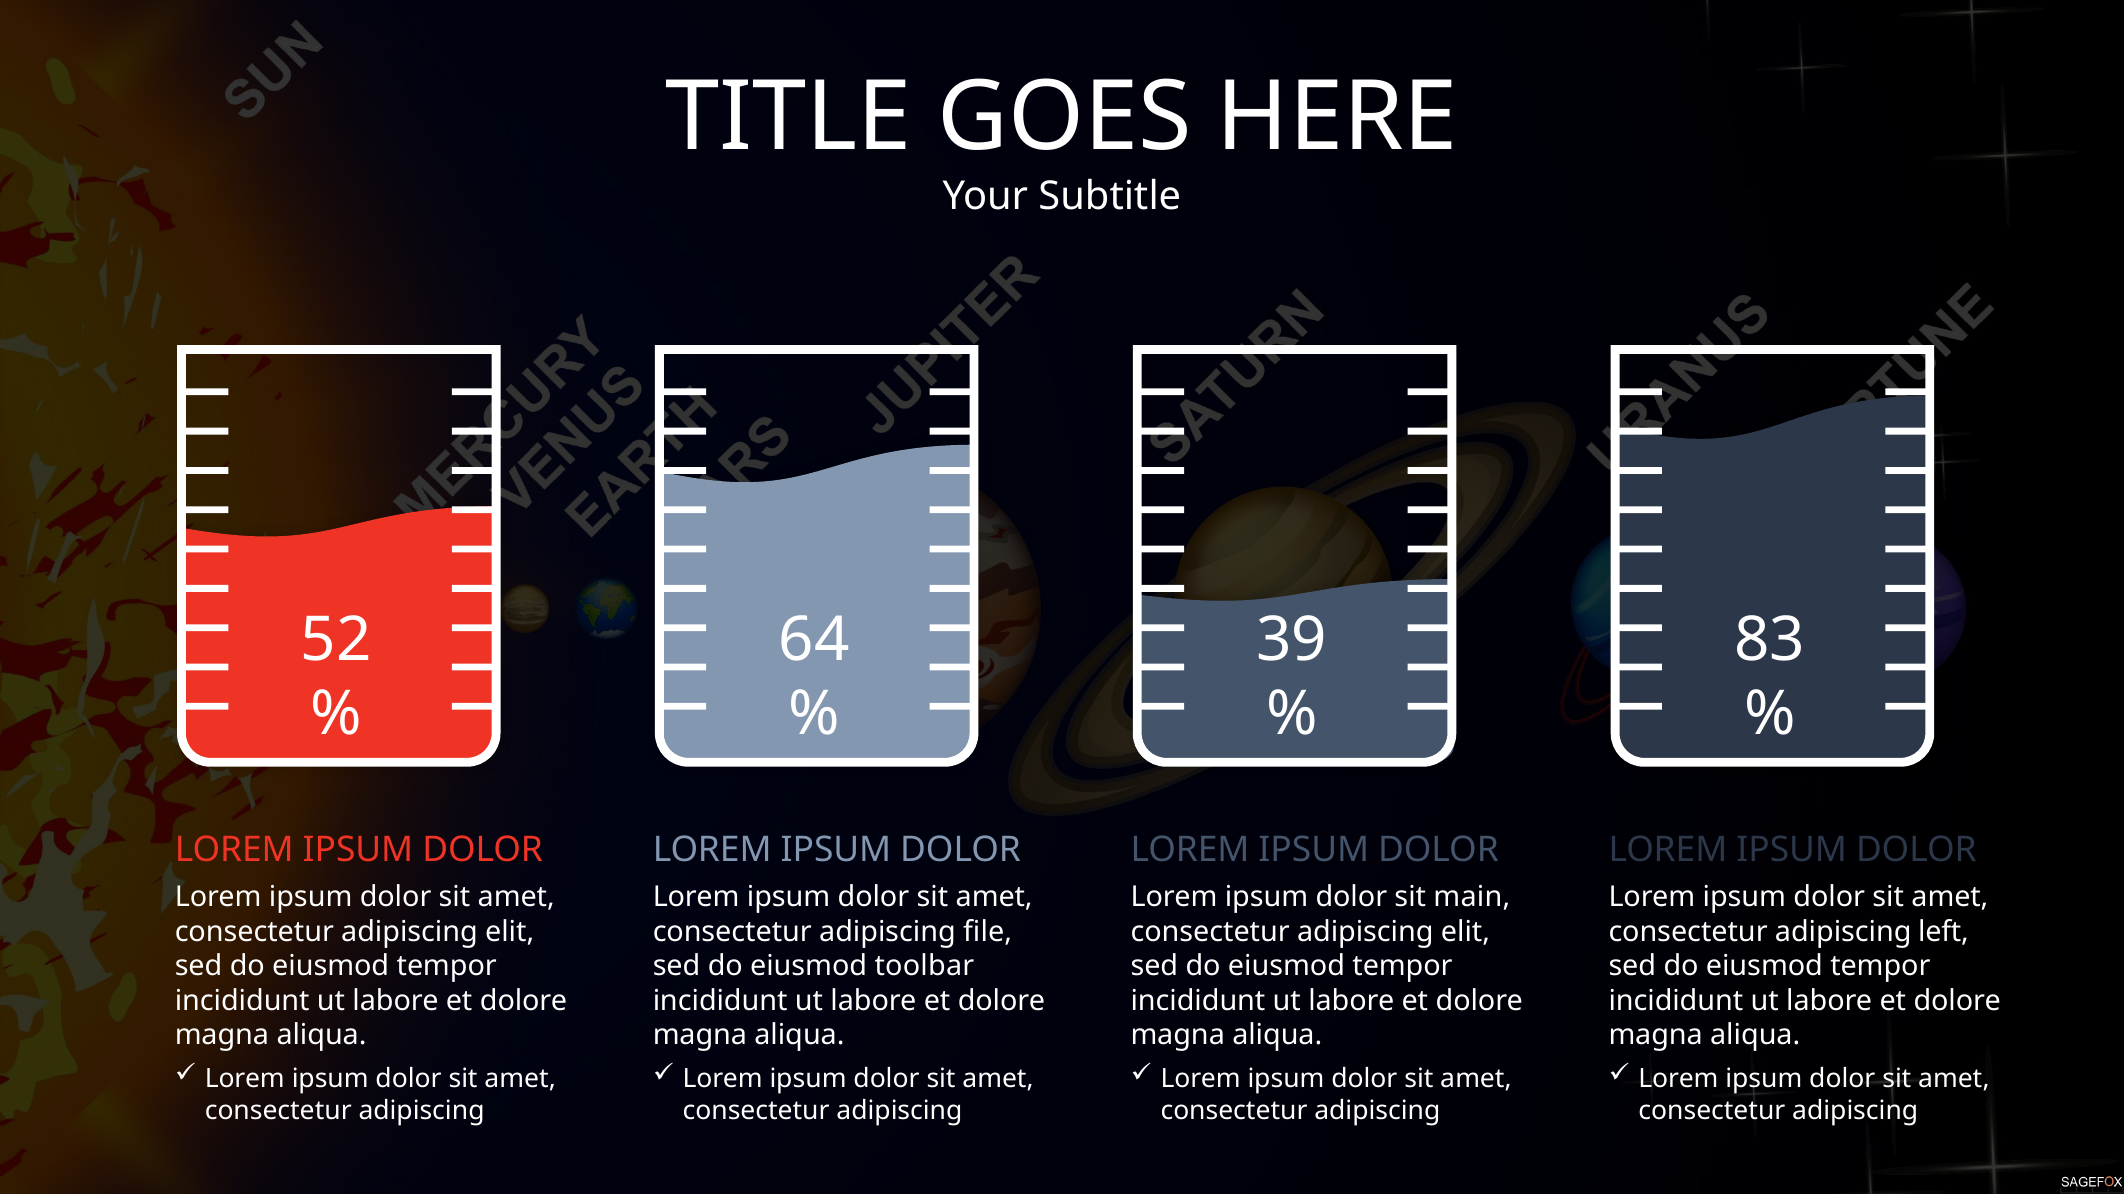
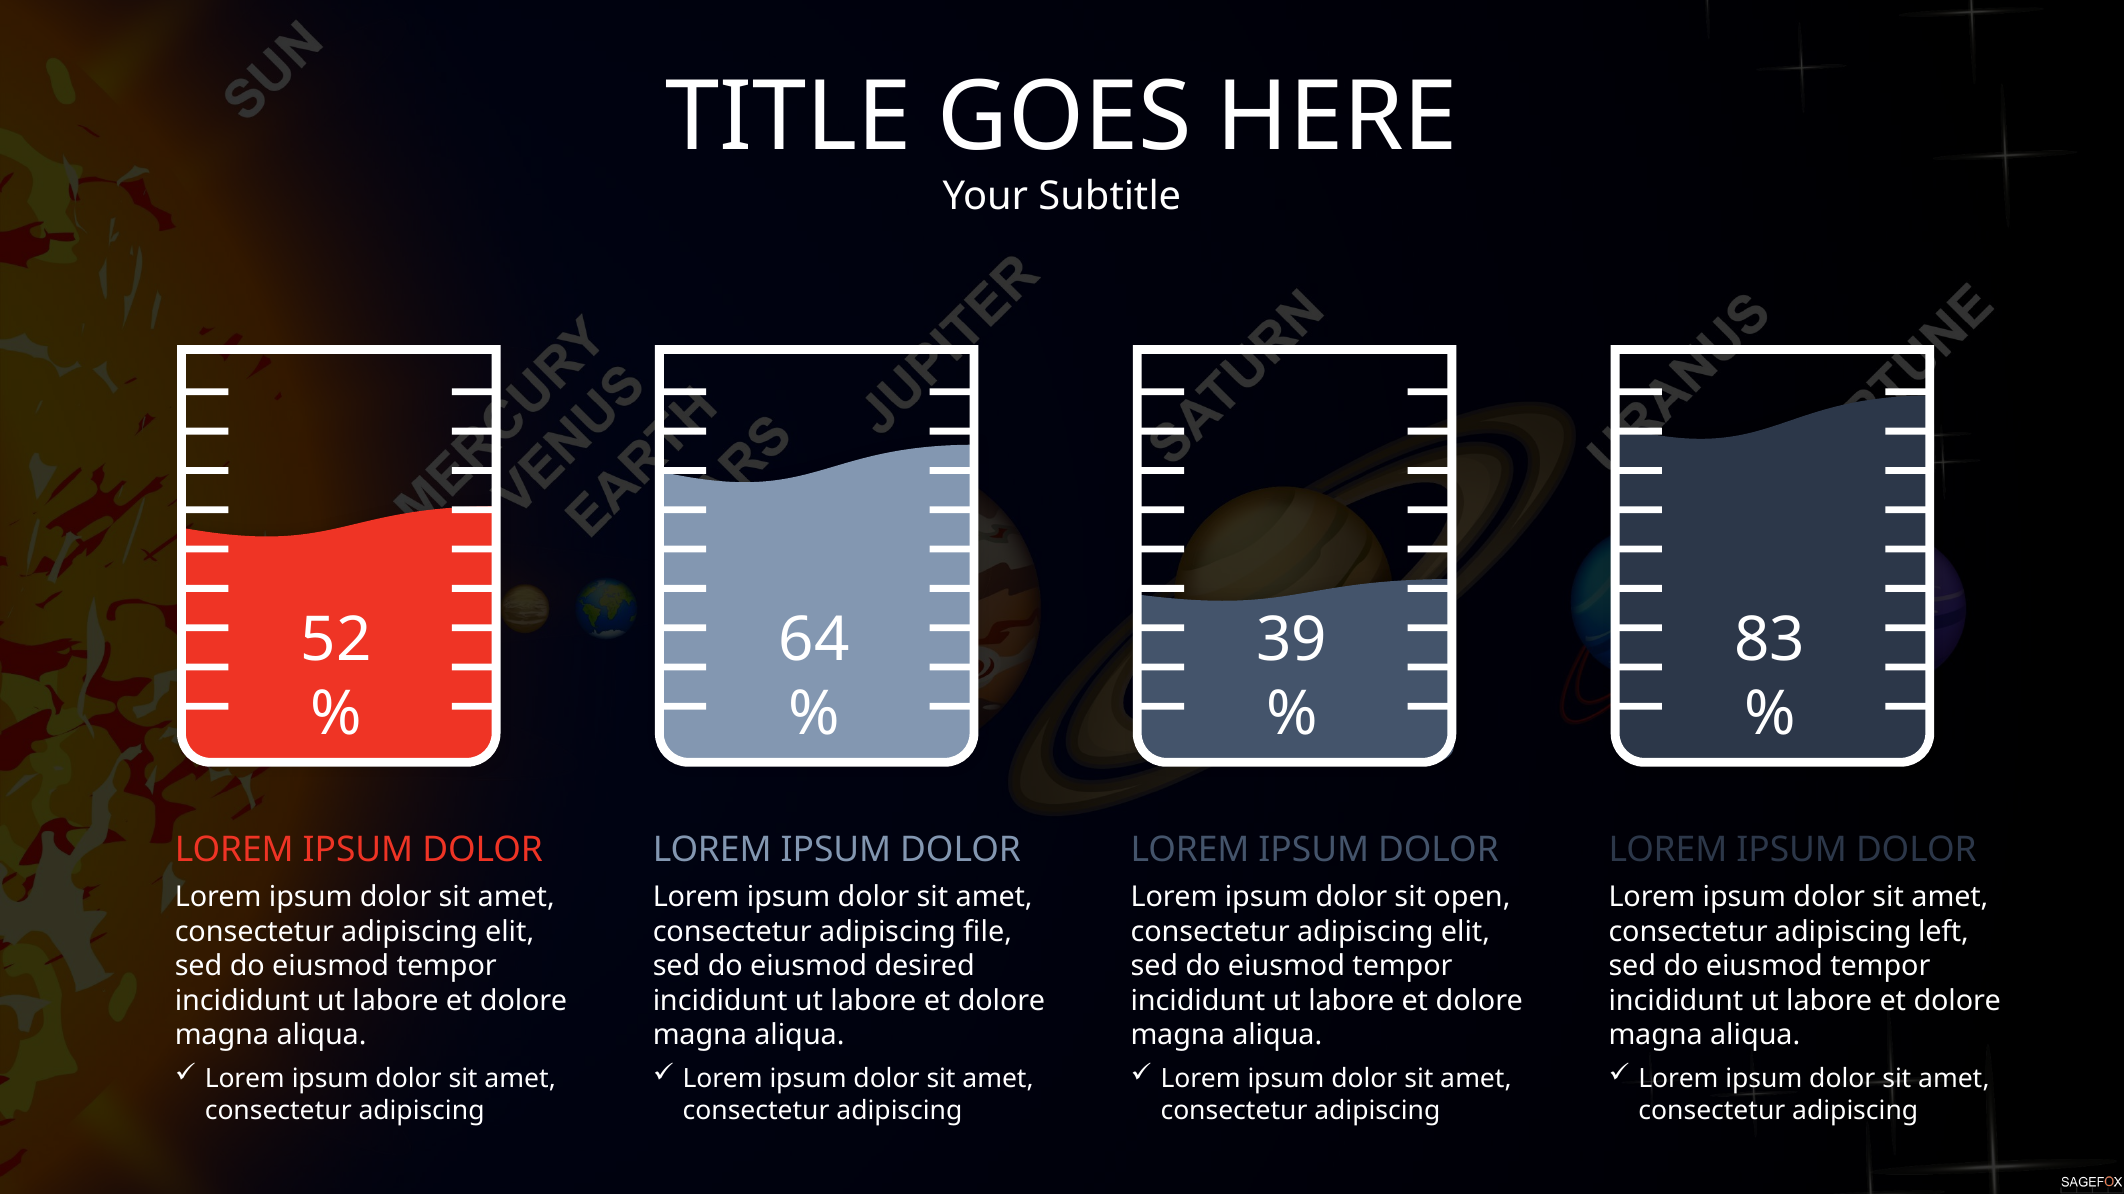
main: main -> open (1472, 898)
toolbar: toolbar -> desired (925, 967)
